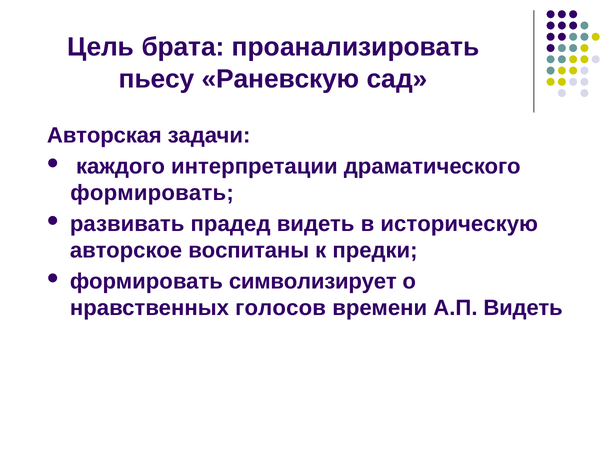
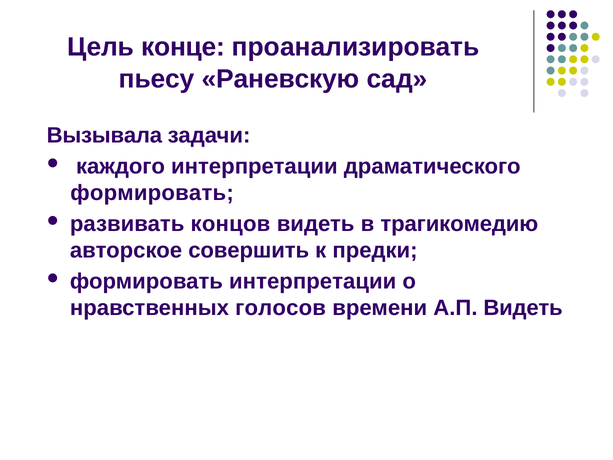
брата: брата -> конце (183, 47)
Авторская: Авторская -> Вызывала (104, 135)
прадед: прадед -> концов (230, 224)
историческую: историческую -> трагикомедию (459, 224)
воспитаны: воспитаны -> совершить (249, 250)
формировать символизирует: символизирует -> интерпретации (313, 281)
